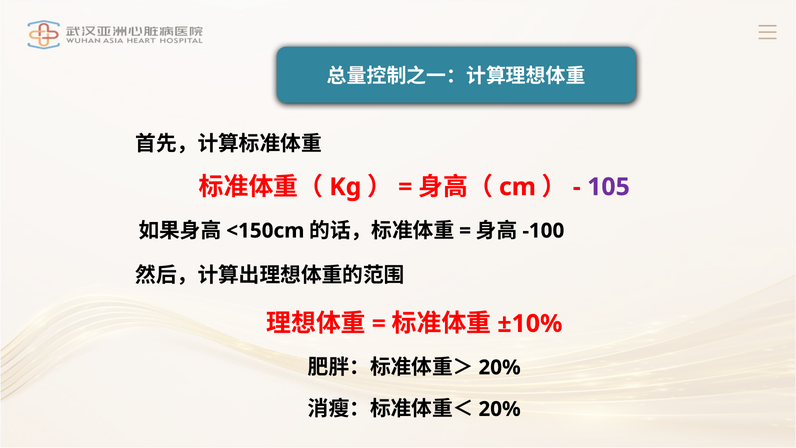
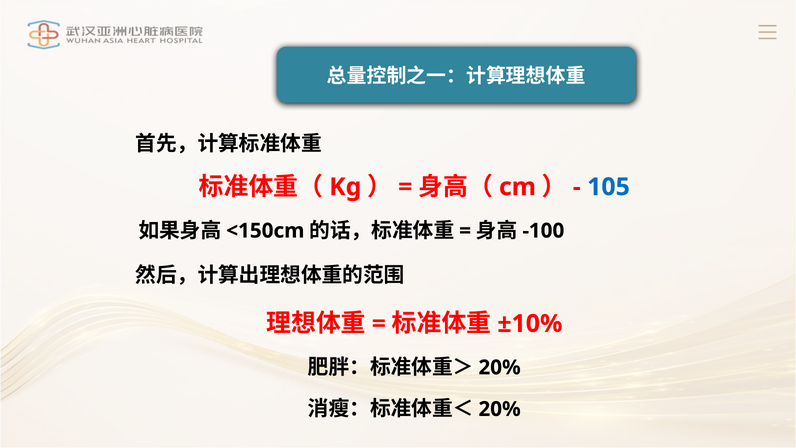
105 colour: purple -> blue (608, 187)
